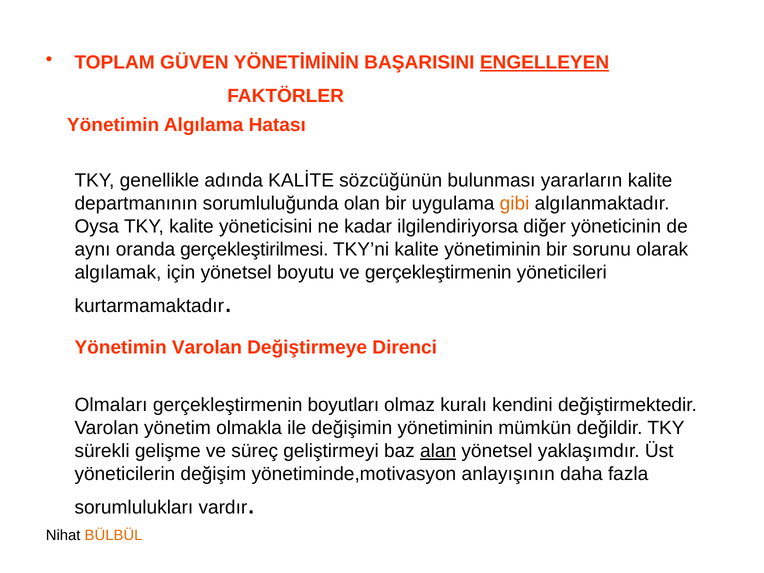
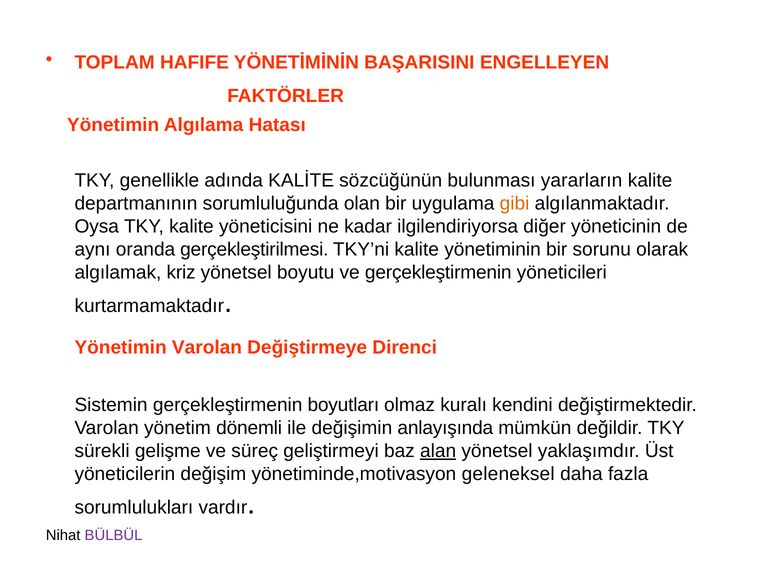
GÜVEN: GÜVEN -> HAFIFE (194, 63)
ENGELLEYEN underline: present -> none (545, 63)
için: için -> kriz (181, 272)
Olmaları: Olmaları -> Sistemin (111, 405)
olmakla: olmakla -> dönemli (249, 428)
değişimin yönetiminin: yönetiminin -> anlayışında (445, 428)
anlayışının: anlayışının -> geleneksel (508, 474)
BÜLBÜL colour: orange -> purple (114, 536)
